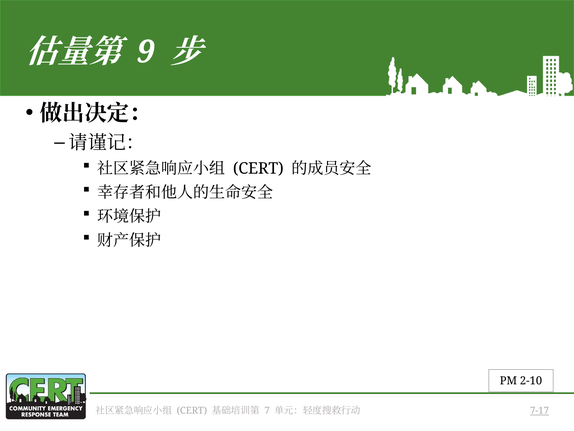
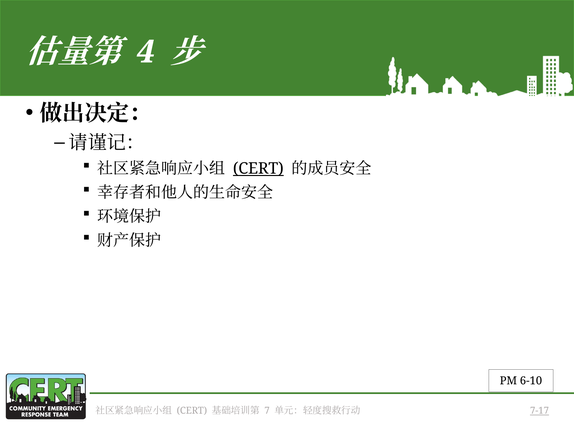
9: 9 -> 4 (146, 52)
CERT underline: none -> present (258, 168)
2-10: 2-10 -> 6-10 (531, 380)
